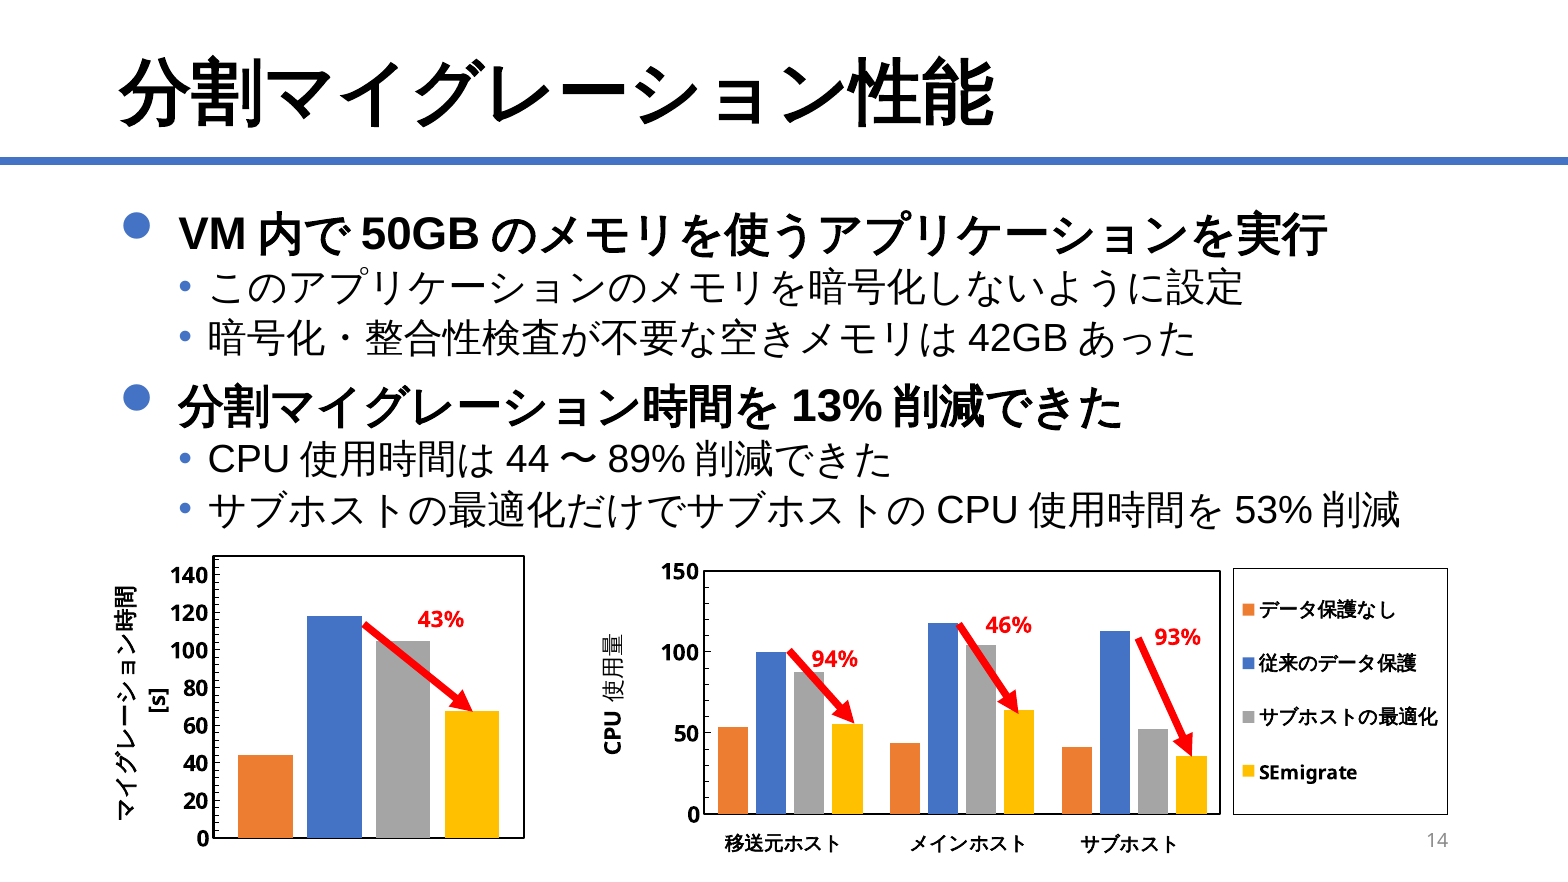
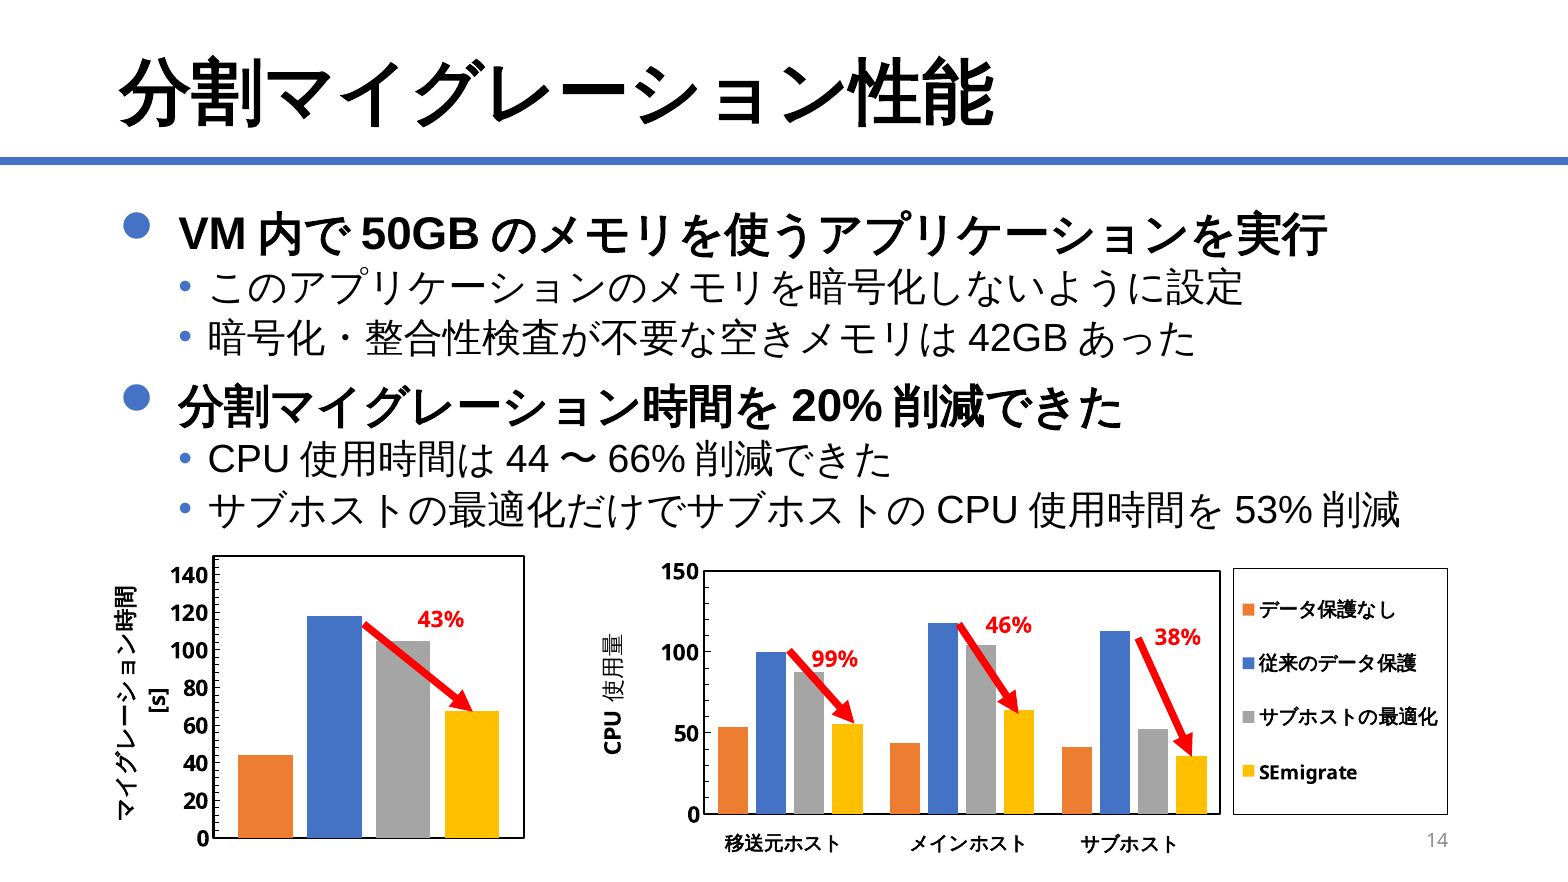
13%: 13% -> 20% (837, 407)
89%: 89% -> 66% (647, 460)
93%: 93% -> 38% (1178, 637)
94%: 94% -> 99% (835, 659)
